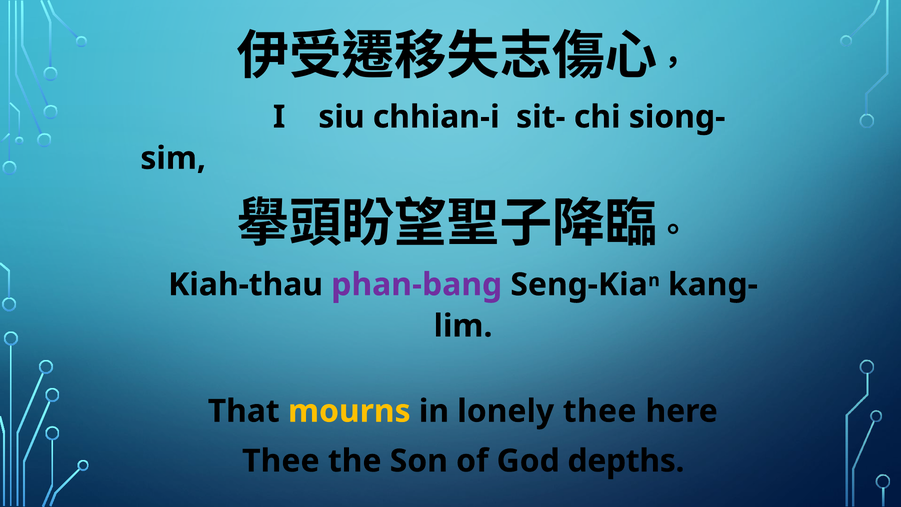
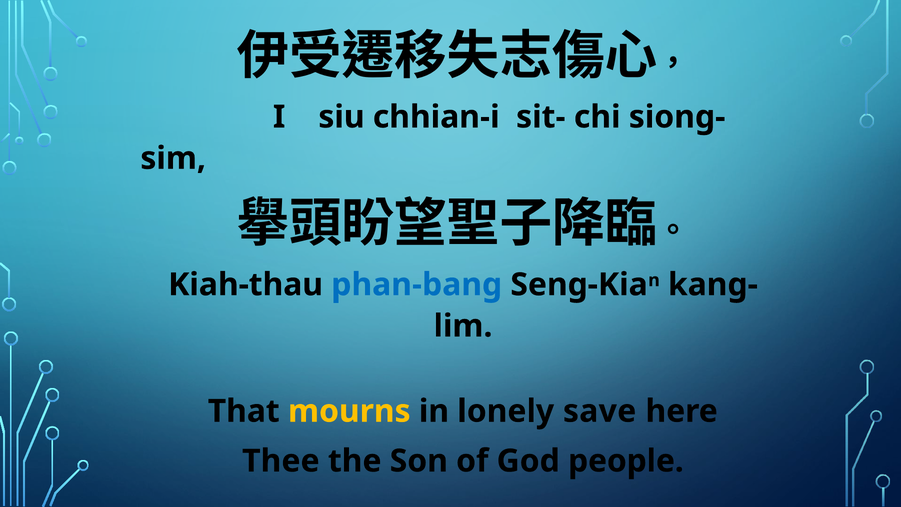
phan-bang colour: purple -> blue (417, 285)
lonely thee: thee -> save (600, 411)
depths: depths -> people (626, 461)
